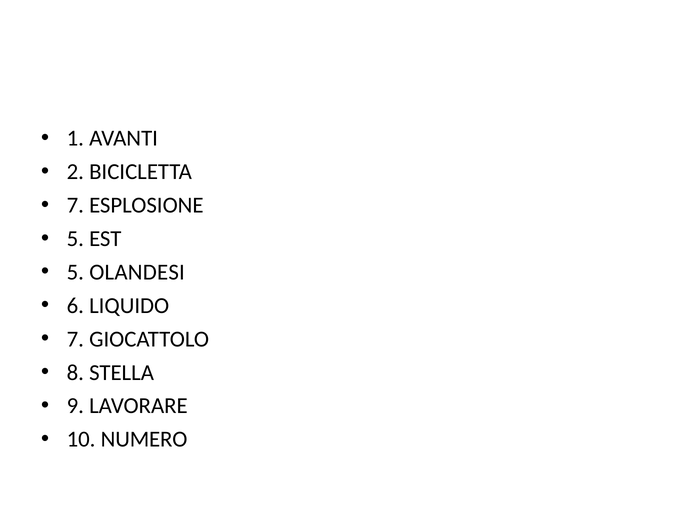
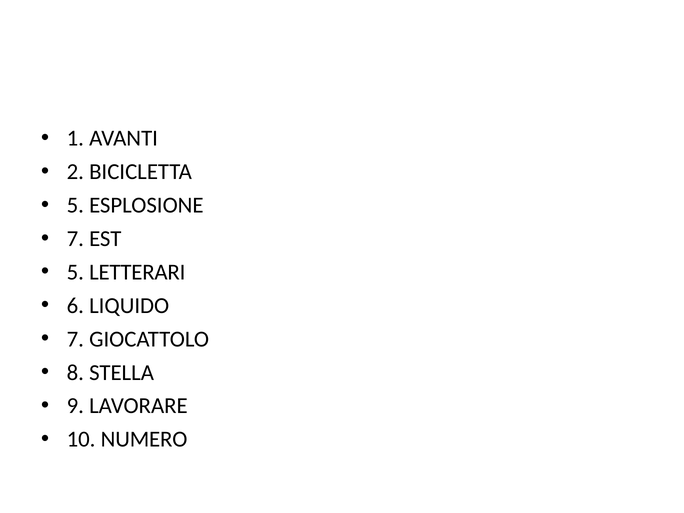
7: 7 -> 5 (75, 205)
5: 5 -> 7 (75, 239)
OLANDESI: OLANDESI -> LETTERARI (137, 272)
